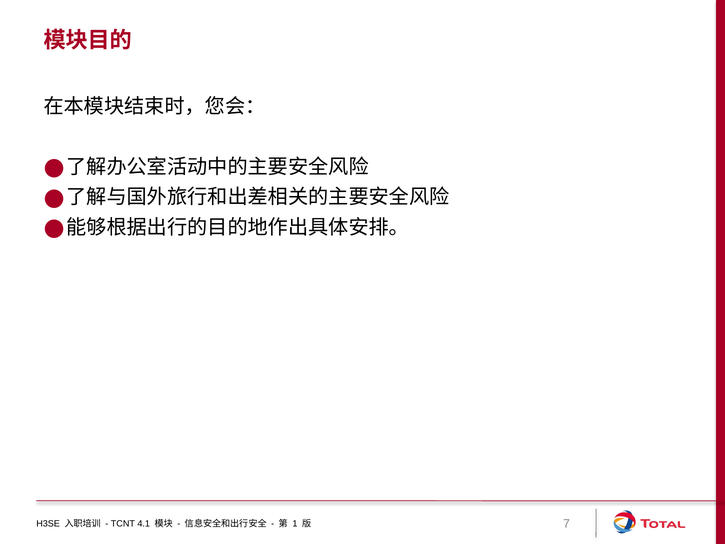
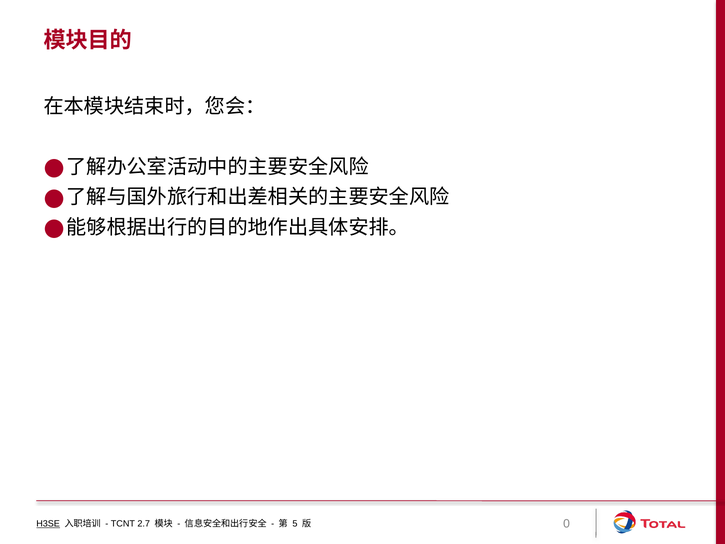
H3SE underline: none -> present (48, 523)
4.1: 4.1 -> 2.7 (144, 523)
1: 1 -> 5 (295, 523)
7: 7 -> 0 (567, 524)
